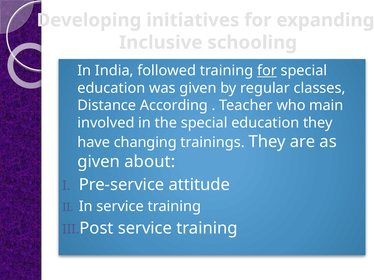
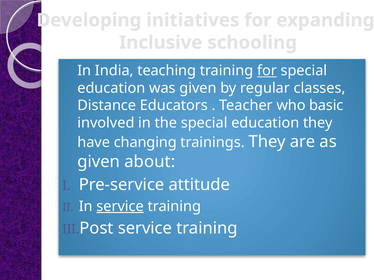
followed: followed -> teaching (167, 71)
According: According -> Educators (174, 106)
main: main -> basic (326, 106)
service underline: none -> present (120, 207)
